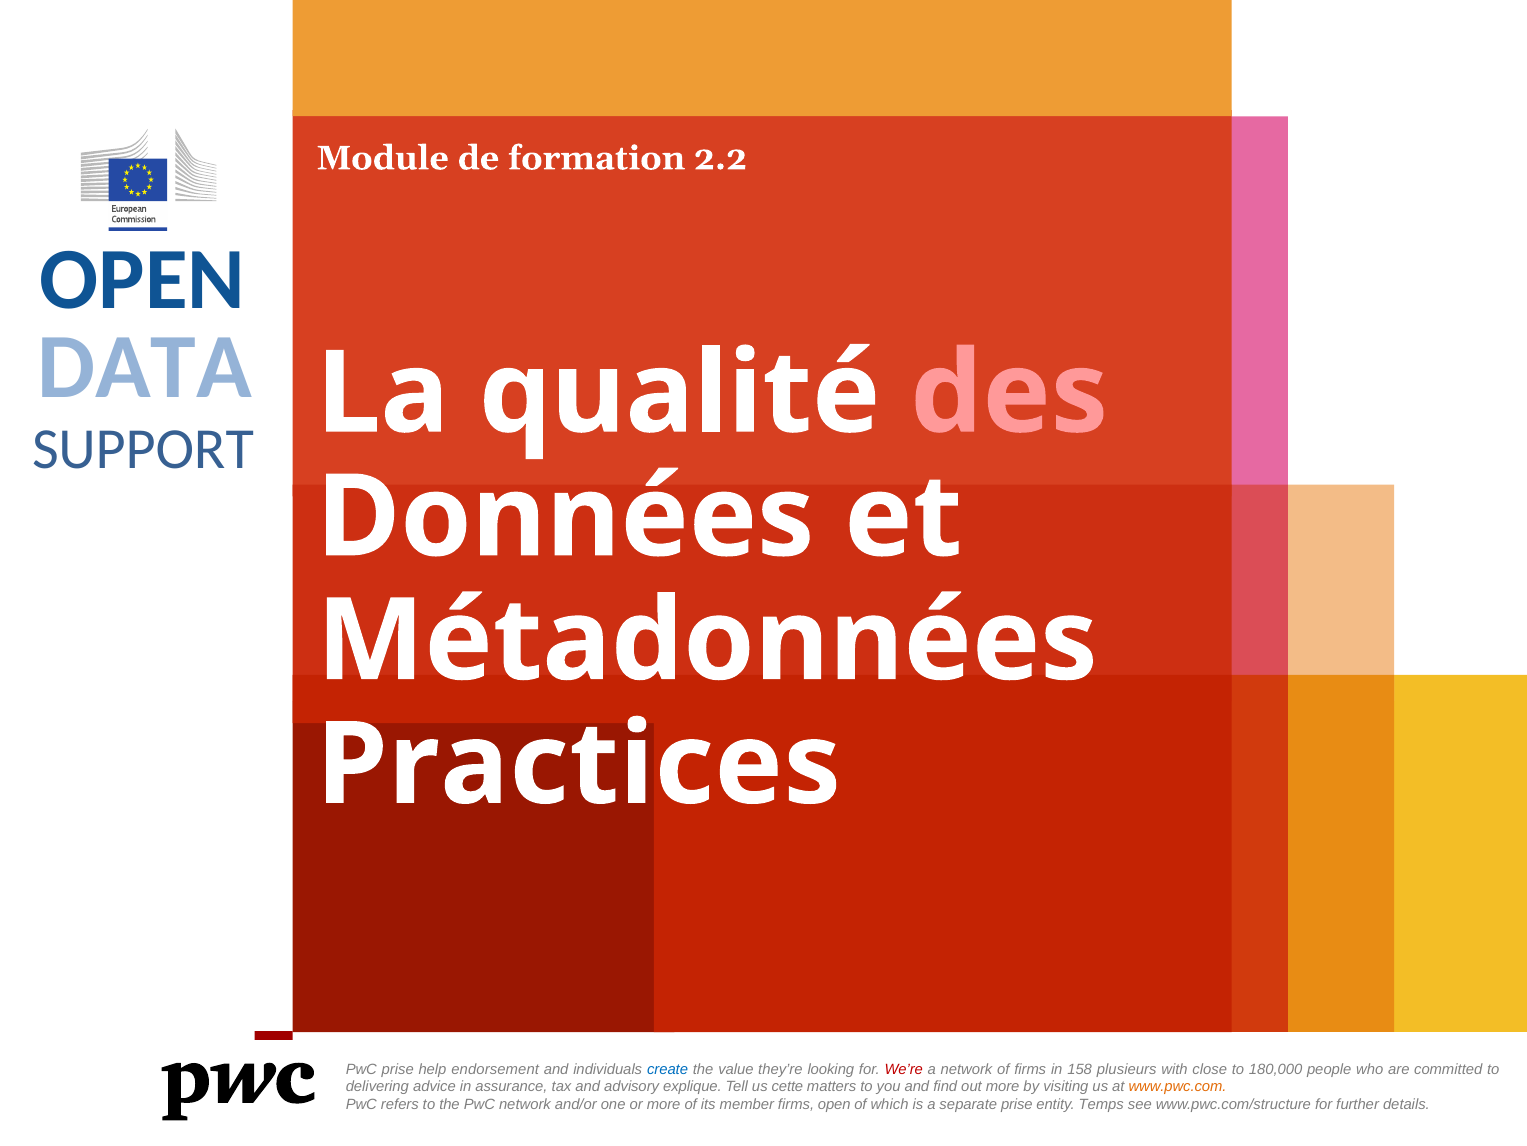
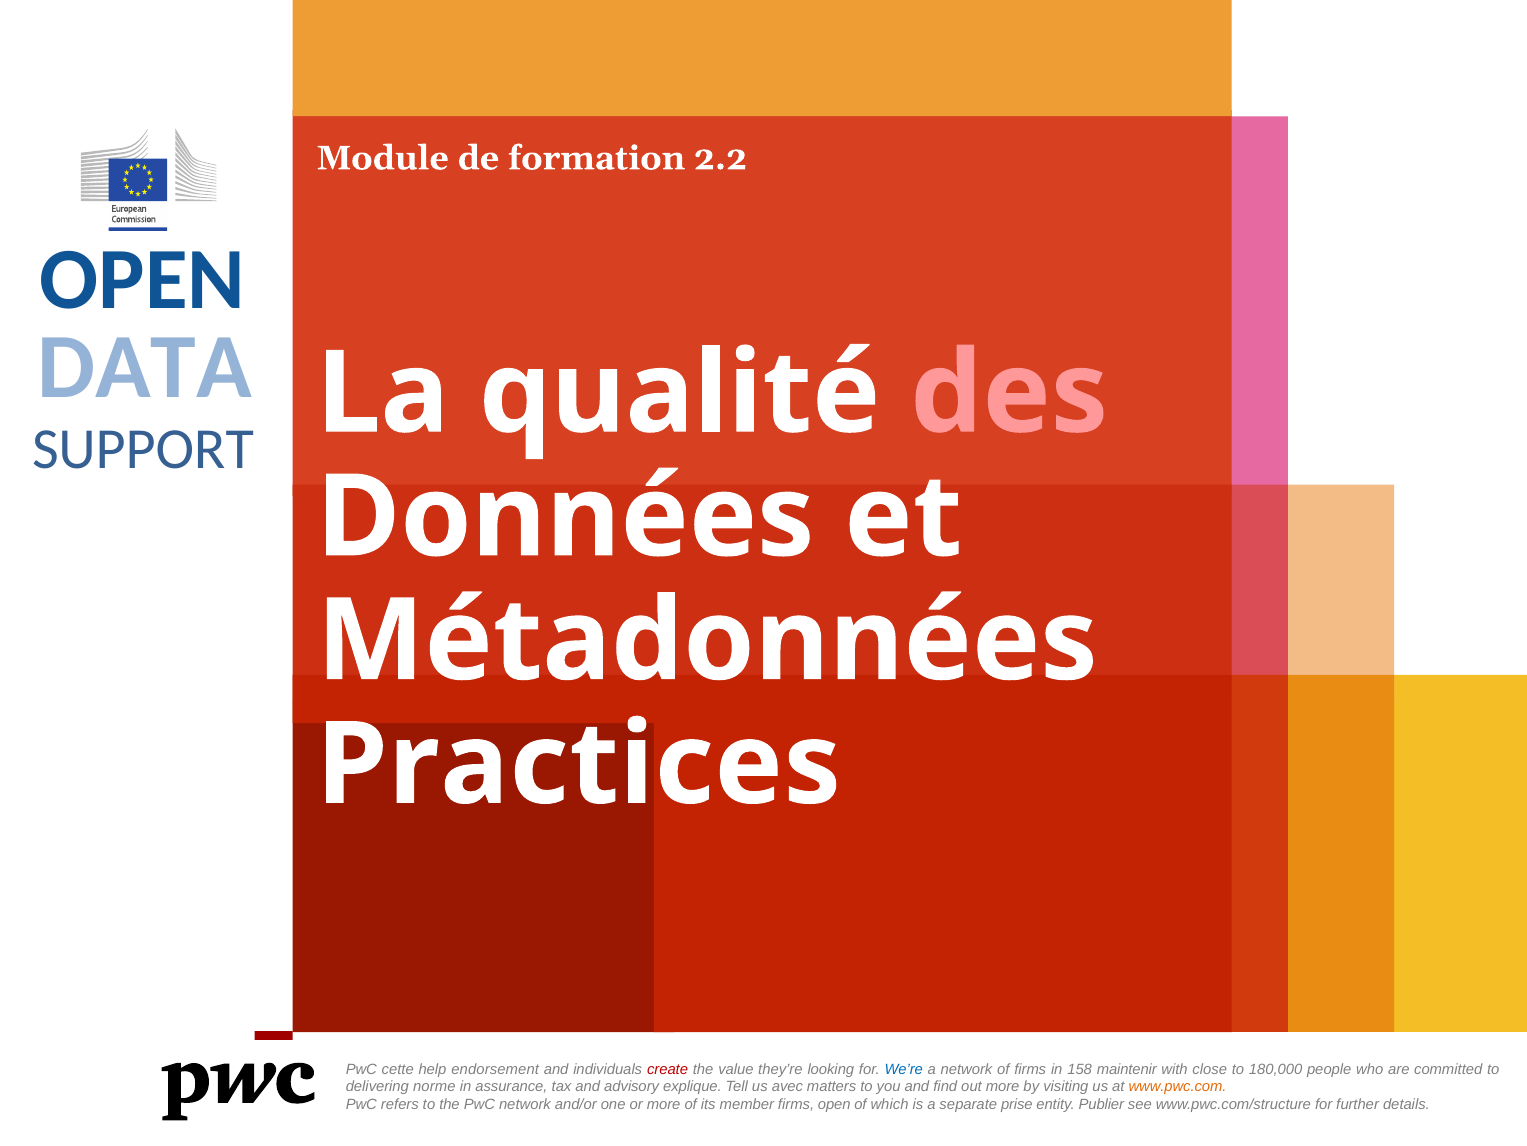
PwC prise: prise -> cette (398, 1068)
create colour: blue -> red (668, 1068)
We’re colour: red -> blue (904, 1068)
plusieurs: plusieurs -> maintenir (1127, 1068)
advice: advice -> norme (434, 1086)
cette: cette -> avec (787, 1086)
Temps: Temps -> Publier (1101, 1104)
